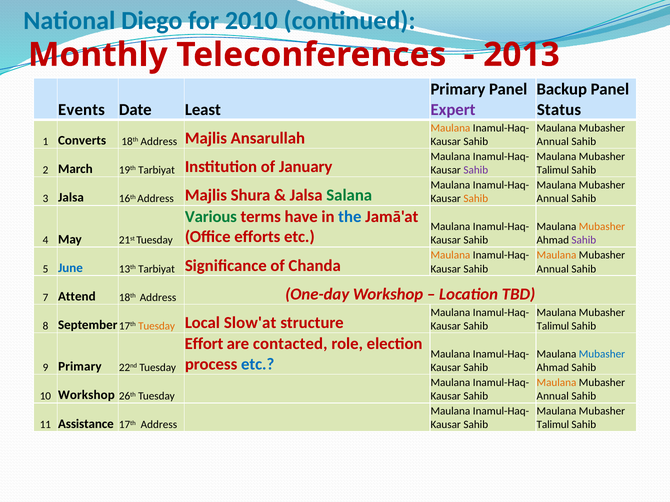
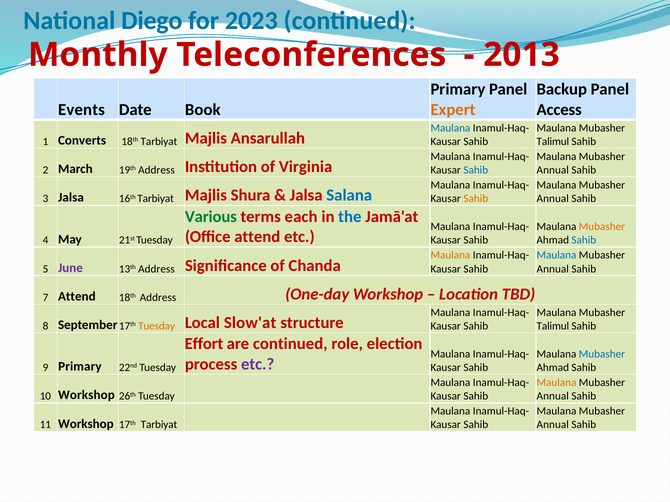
2010: 2010 -> 2023 (251, 21)
Least: Least -> Book (203, 110)
Expert colour: purple -> orange (453, 110)
Status: Status -> Access (559, 110)
Maulana colour: orange -> blue (450, 128)
Address: Address -> Tarbiyat (159, 142)
Annual: Annual -> Talimul (553, 142)
19th Tarbiyat: Tarbiyat -> Address (156, 170)
January: January -> Virginia (306, 167)
Sahib colour: purple -> blue (476, 170)
Talimul: Talimul -> Annual (553, 170)
16th Address: Address -> Tarbiyat (156, 199)
Salana colour: green -> blue (349, 196)
have: have -> each (301, 217)
Office efforts: efforts -> attend (257, 237)
Sahib colour: purple -> blue (584, 241)
Maulana colour: orange -> blue (557, 256)
June colour: blue -> purple (70, 268)
13th Tarbiyat: Tarbiyat -> Address (156, 269)
are contacted: contacted -> continued (290, 344)
etc colour: blue -> purple (258, 365)
11 Assistance: Assistance -> Workshop (86, 424)
17th Address: Address -> Tarbiyat (159, 425)
Talimul: Talimul -> Annual (553, 425)
